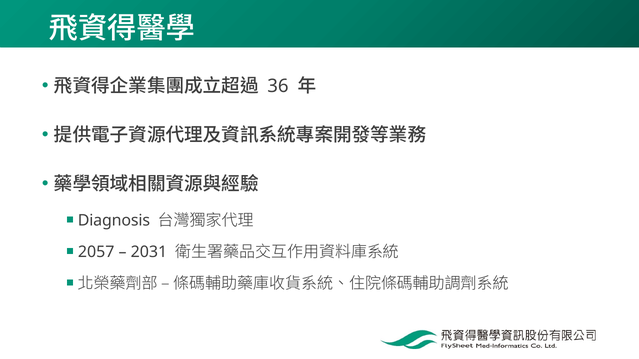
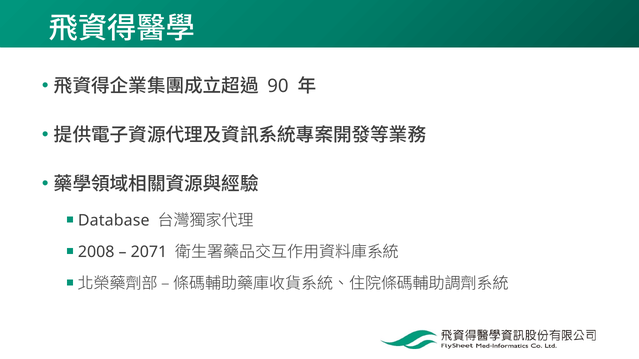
36: 36 -> 90 (278, 86)
Diagnosis: Diagnosis -> Database (114, 221)
2057: 2057 -> 2008 (96, 252)
2031: 2031 -> 2071 (149, 252)
